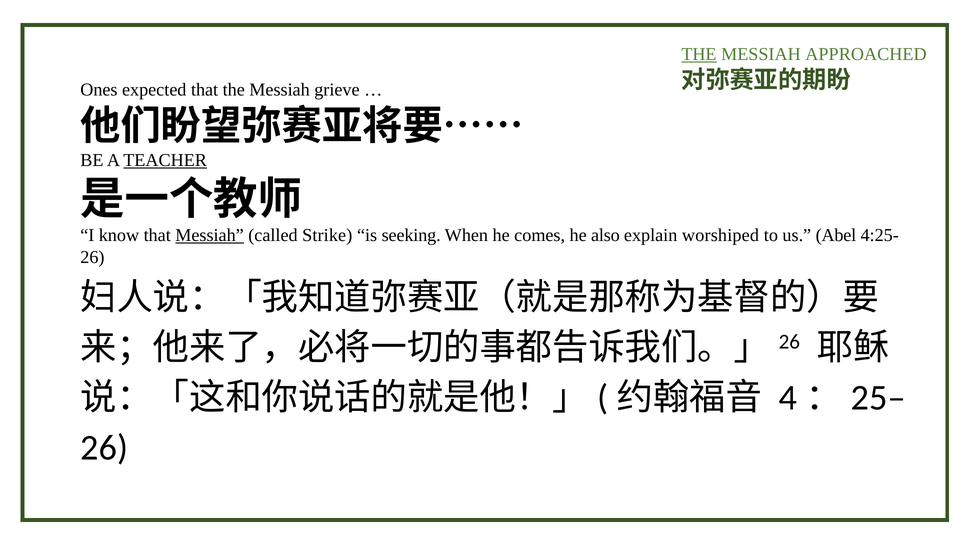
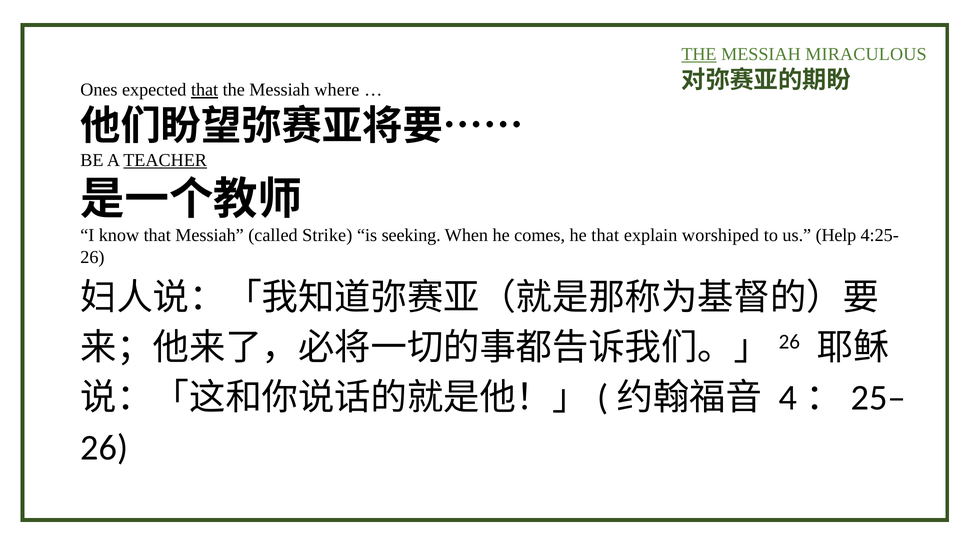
APPROACHED: APPROACHED -> MIRACULOUS (866, 54)
that underline: none -> present (205, 90)
grieve: grieve -> where (337, 90)
Messiah underline: present -> none (210, 235)
he also: also -> that (605, 235)
Abel: Abel -> Help (836, 235)
